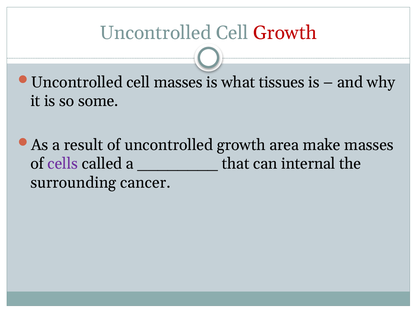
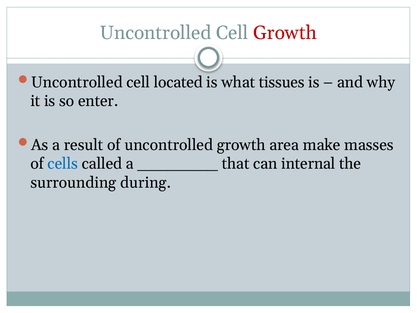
cell masses: masses -> located (178, 82)
some: some -> enter (98, 101)
cells colour: purple -> blue (63, 164)
cancer: cancer -> during (145, 182)
